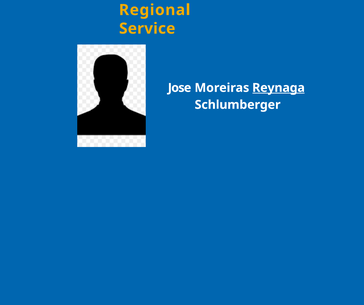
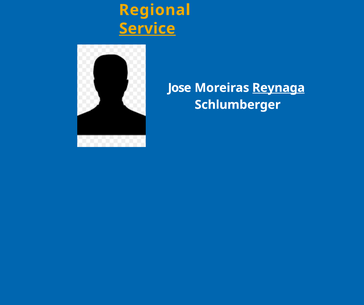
Service underline: none -> present (147, 29)
